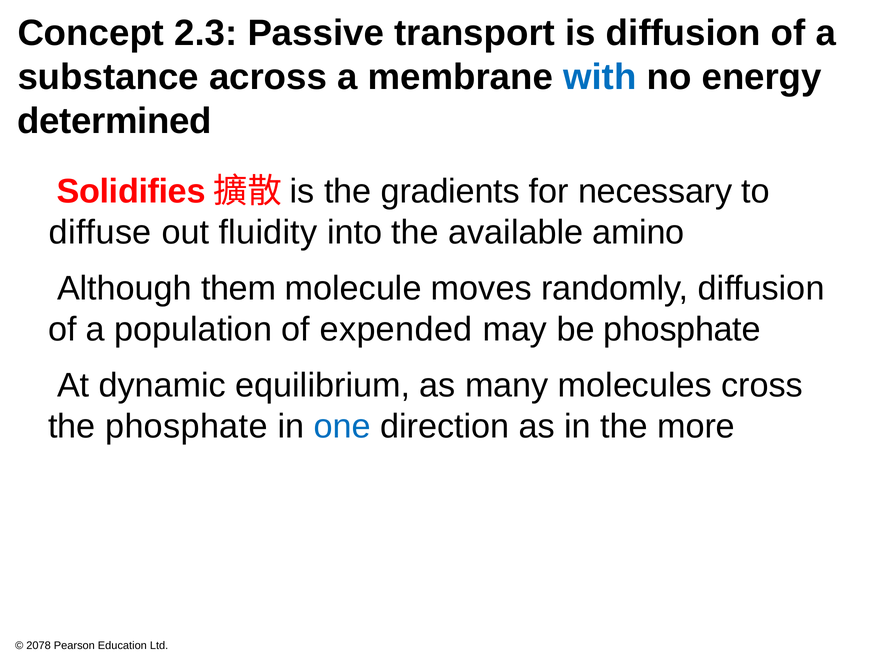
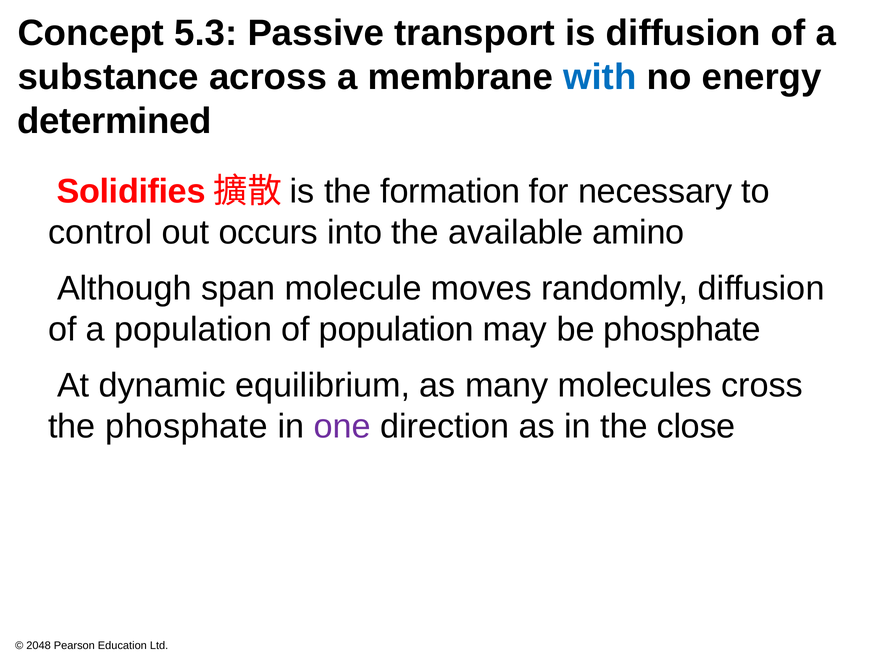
2.3: 2.3 -> 5.3 (206, 33)
gradients: gradients -> formation (450, 192)
diffuse: diffuse -> control (100, 233)
fluidity: fluidity -> occurs (268, 233)
them: them -> span (238, 288)
of expended: expended -> population (396, 330)
one colour: blue -> purple (342, 426)
more: more -> close (696, 426)
2078: 2078 -> 2048 (39, 646)
